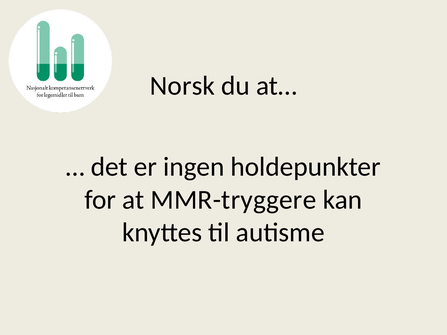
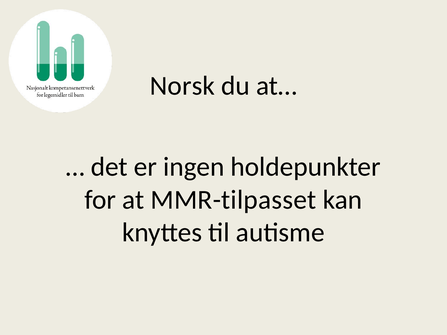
MMR-tryggere: MMR-tryggere -> MMR-tilpasset (233, 200)
